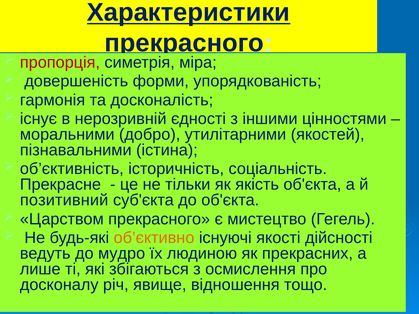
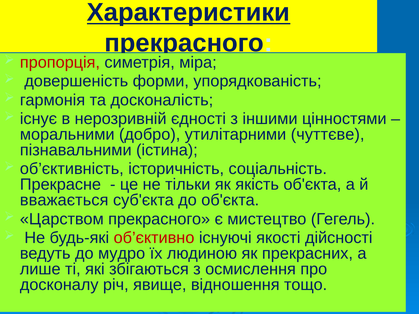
якостей: якостей -> чуттєве (328, 135)
позитивний: позитивний -> вважається (64, 200)
об’єктивно colour: orange -> red (154, 238)
